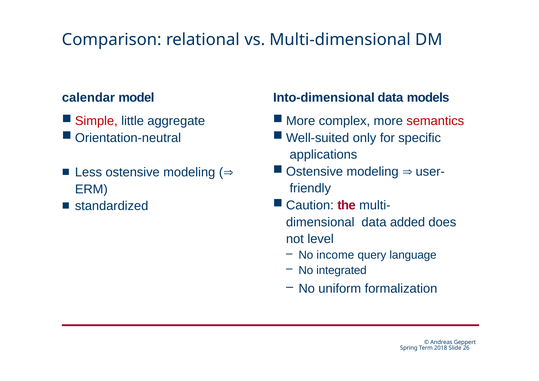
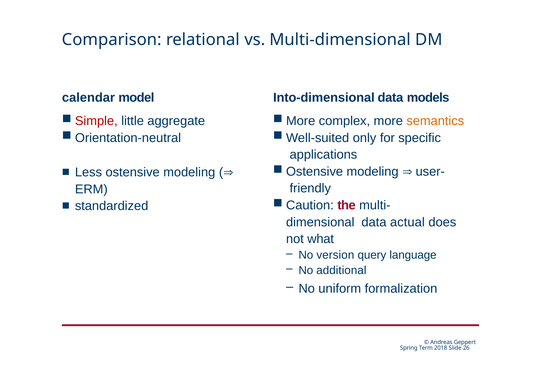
semantics colour: red -> orange (435, 121)
added: added -> actual (407, 222)
level: level -> what (321, 239)
income: income -> version (335, 255)
integrated: integrated -> additional (341, 270)
